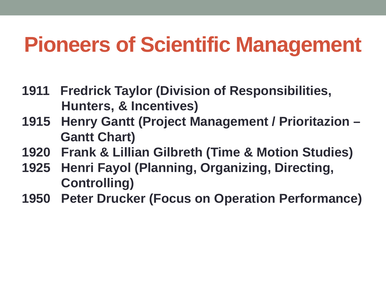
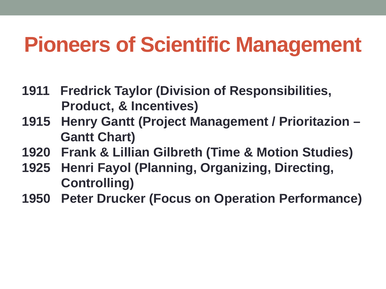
Hunters: Hunters -> Product (88, 106)
